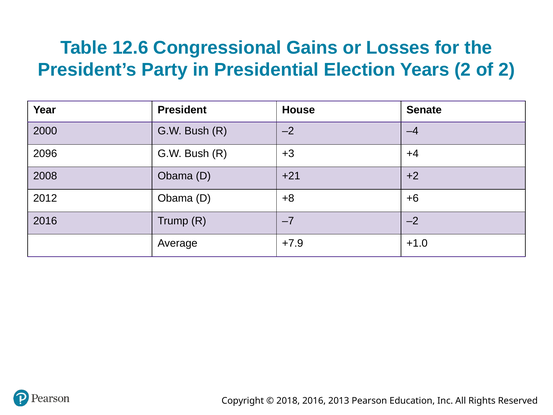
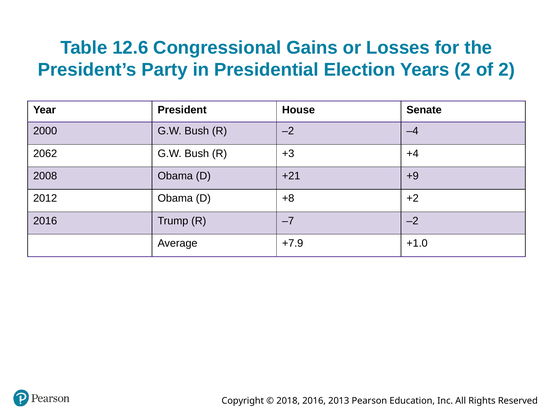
2096: 2096 -> 2062 (45, 153)
+2: +2 -> +9 (413, 176)
+6: +6 -> +2 (413, 198)
